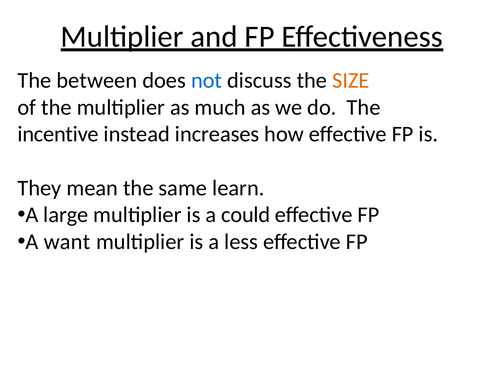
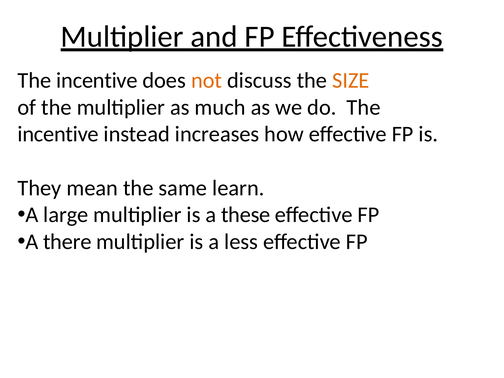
between: between -> incentive (97, 80)
not colour: blue -> orange (207, 80)
could: could -> these (246, 215)
want: want -> there (67, 242)
